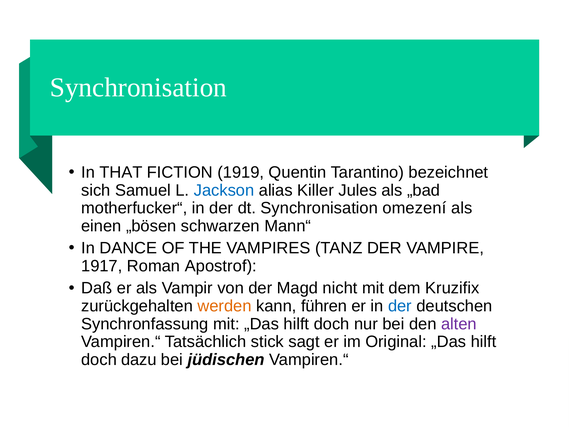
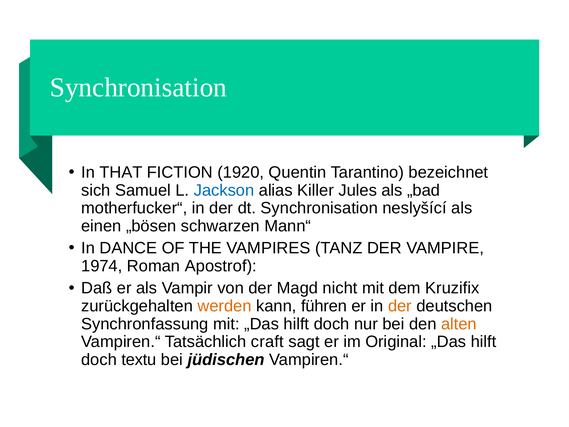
1919: 1919 -> 1920 (241, 172)
omezení: omezení -> neslyšící (415, 208)
1917: 1917 -> 1974 (102, 266)
der colour: blue -> orange (400, 306)
alten colour: purple -> orange (459, 324)
stick: stick -> craft (267, 342)
dazu: dazu -> textu (139, 359)
